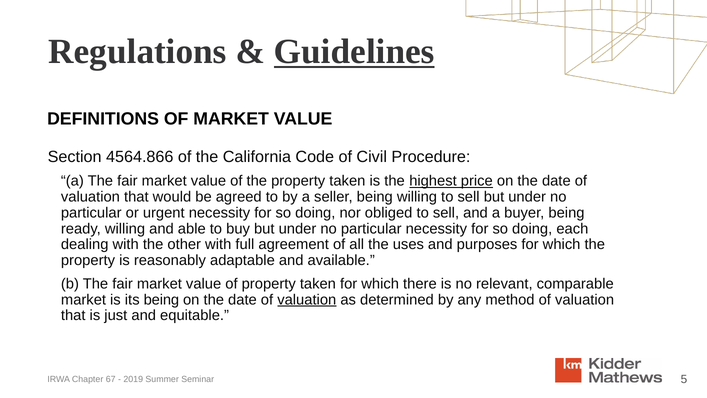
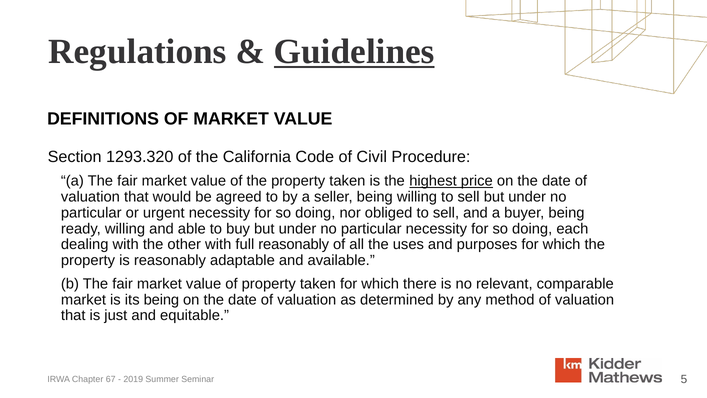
4564.866: 4564.866 -> 1293.320 (140, 157)
full agreement: agreement -> reasonably (294, 244)
valuation underline: present -> none (307, 299)
